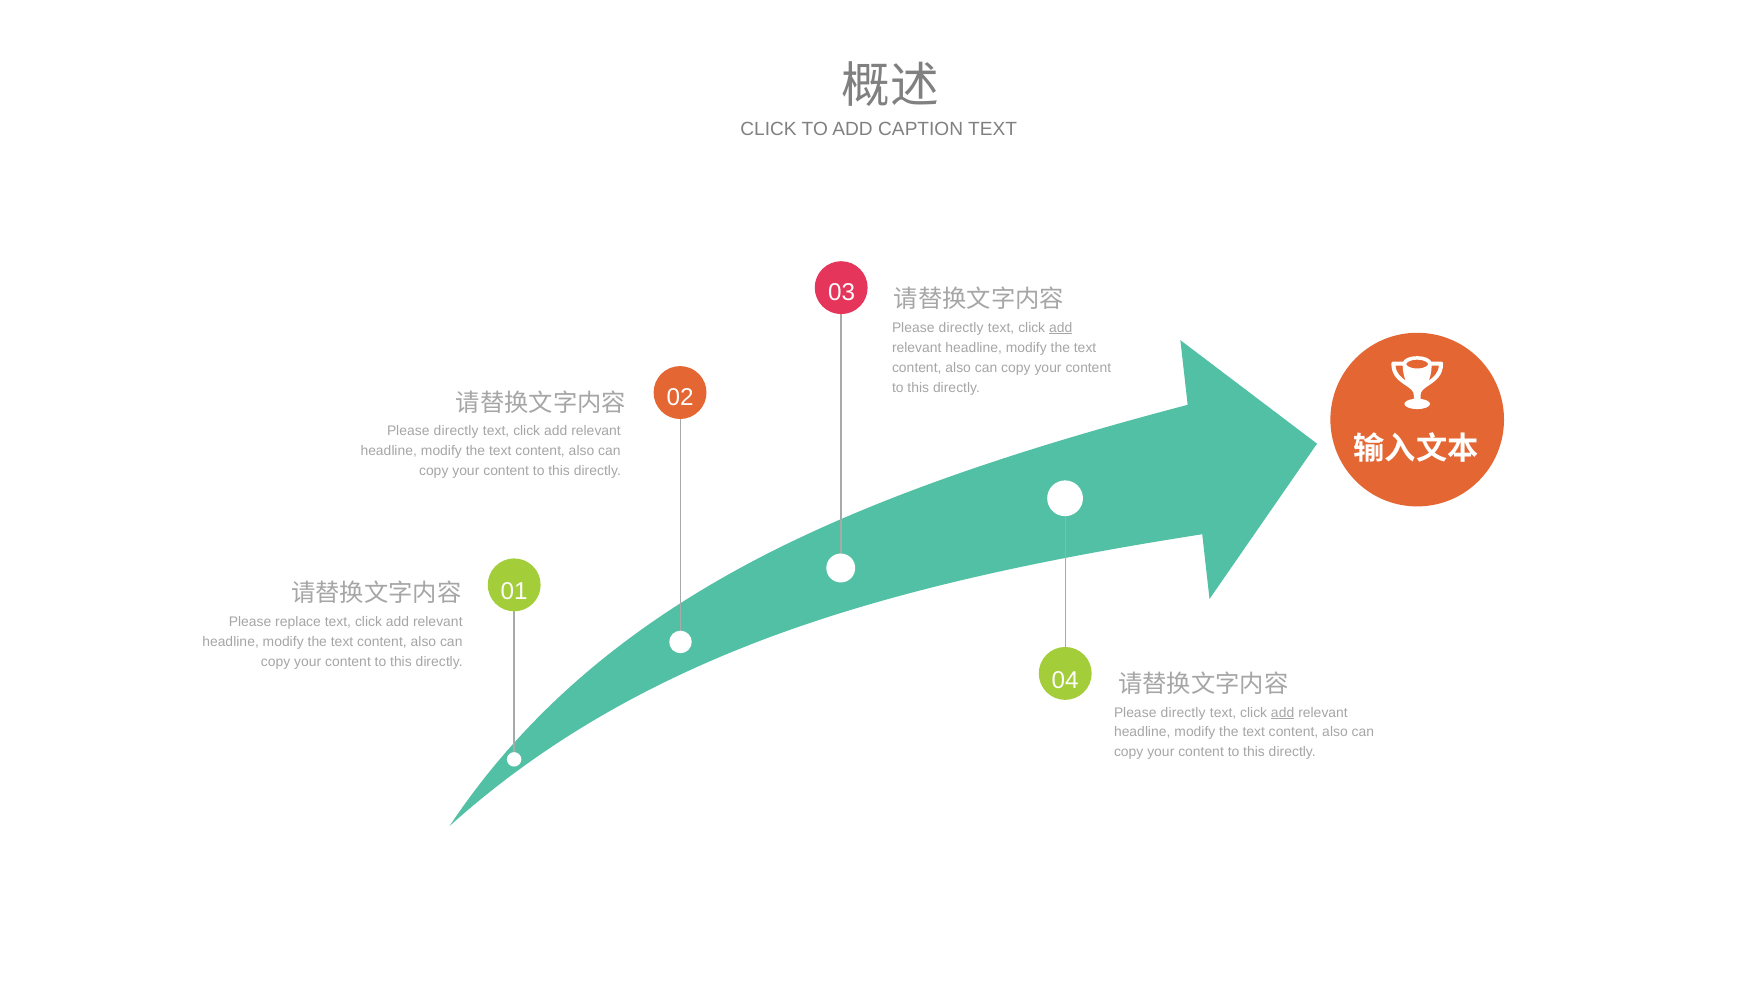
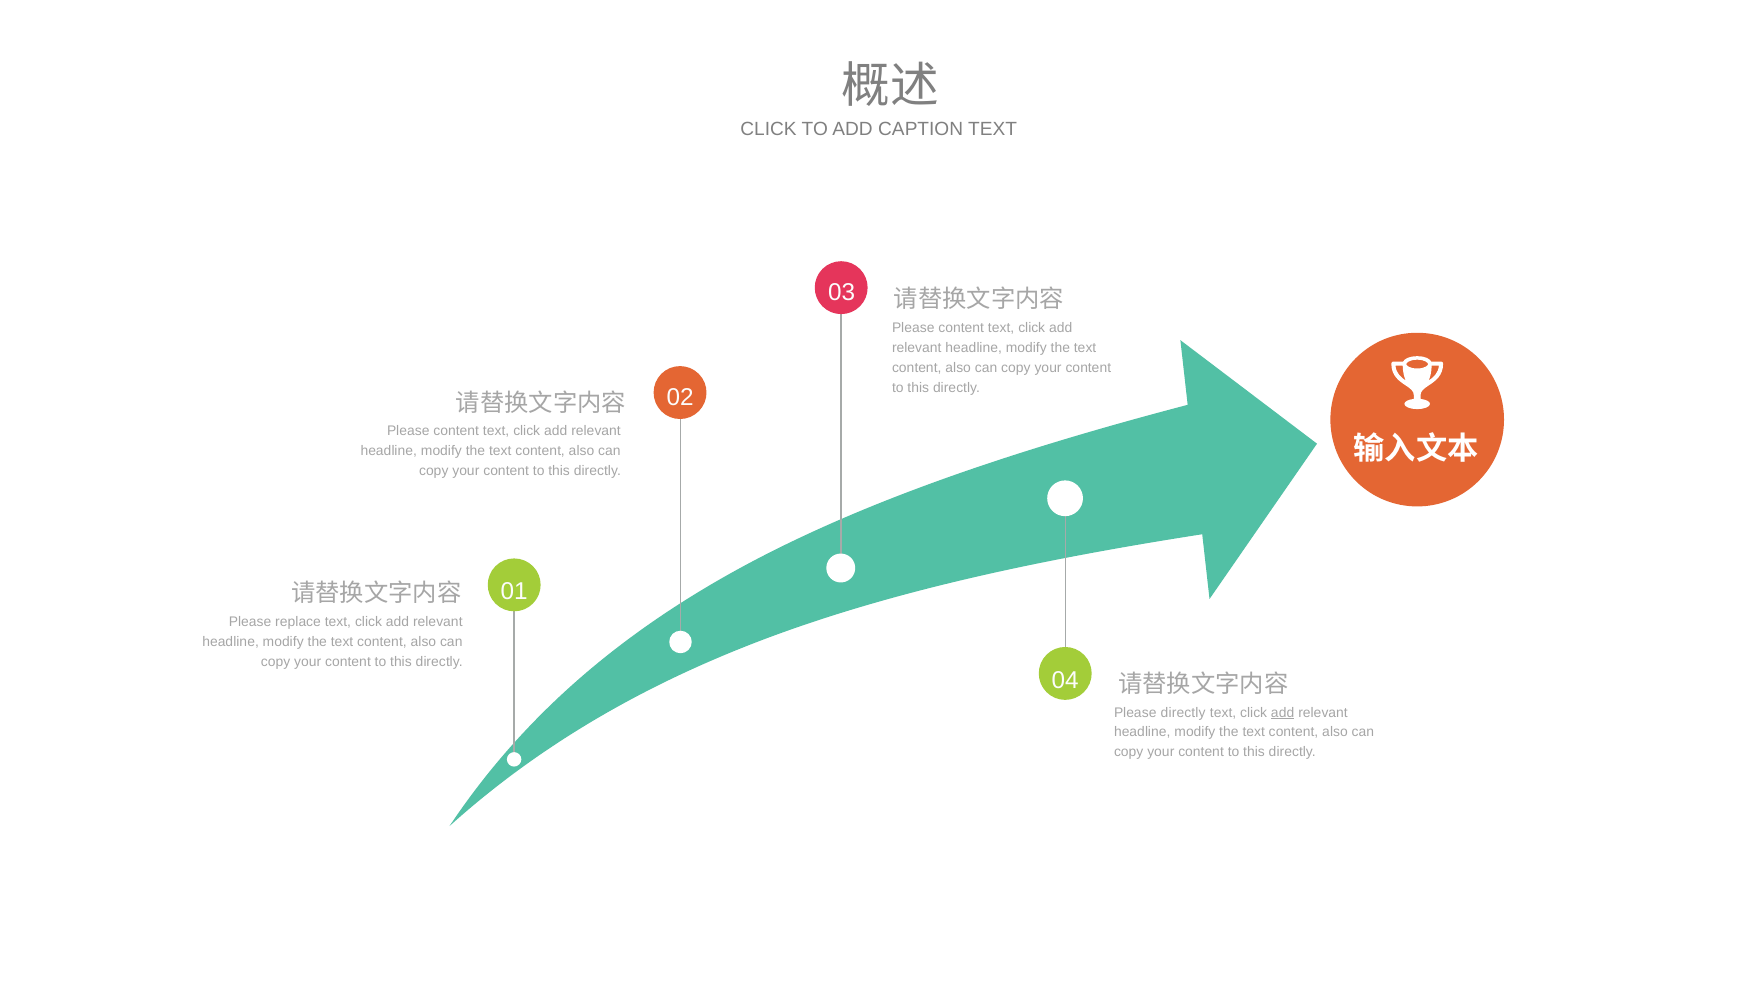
directly: directly -> content (961, 328)
add underline: present -> none (1061, 328)
directly: directly -> content (456, 431)
